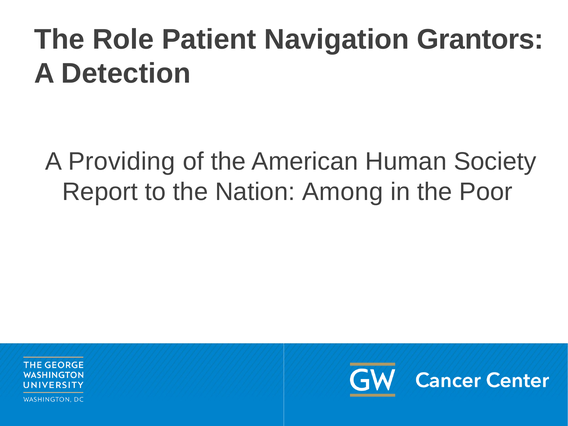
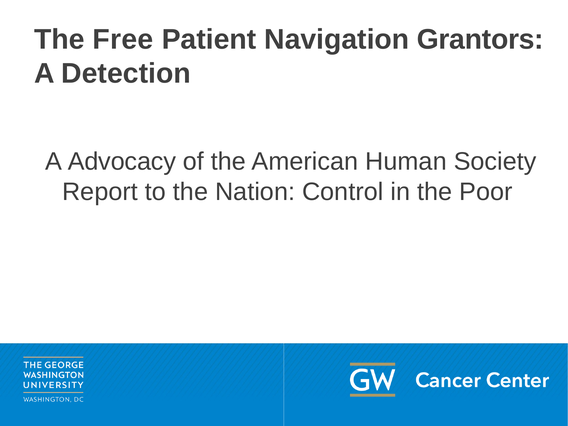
Role: Role -> Free (123, 39)
Providing: Providing -> Advocacy (122, 161)
Among: Among -> Control (343, 192)
